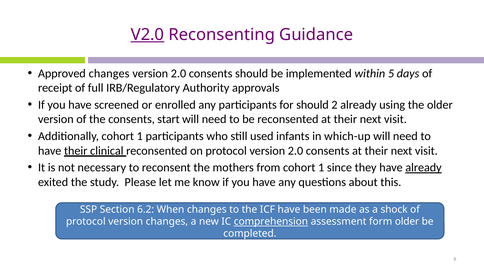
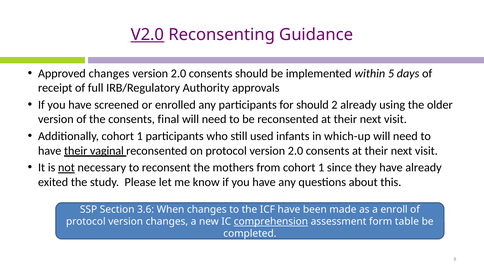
start: start -> final (168, 119)
clinical: clinical -> vaginal (107, 151)
not underline: none -> present (66, 168)
already underline: present -> none (423, 168)
6.2: 6.2 -> 3.6 (146, 210)
shock: shock -> enroll (394, 210)
form older: older -> table (407, 222)
